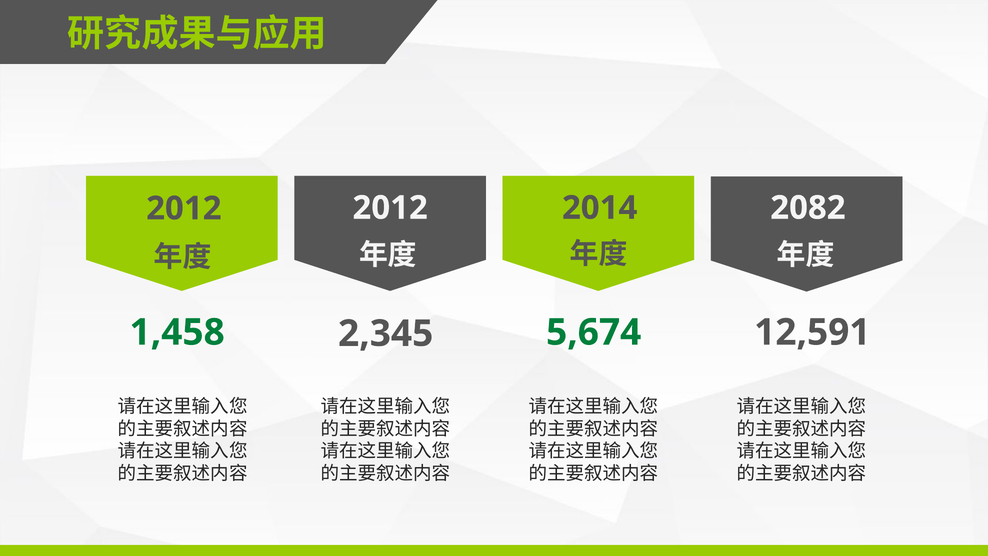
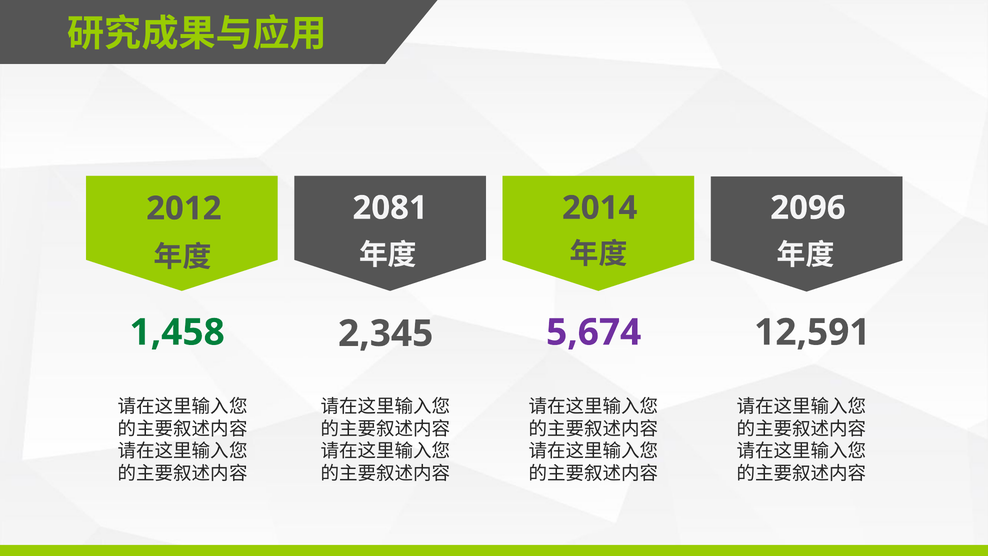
2012: 2012 -> 2081 (390, 208)
2082: 2082 -> 2096 (808, 208)
5,674 colour: green -> purple (594, 332)
